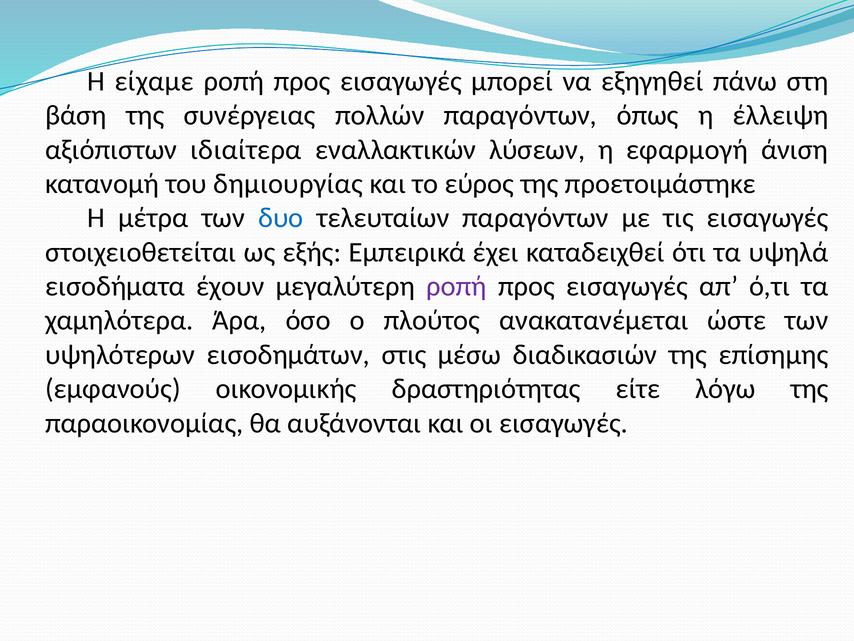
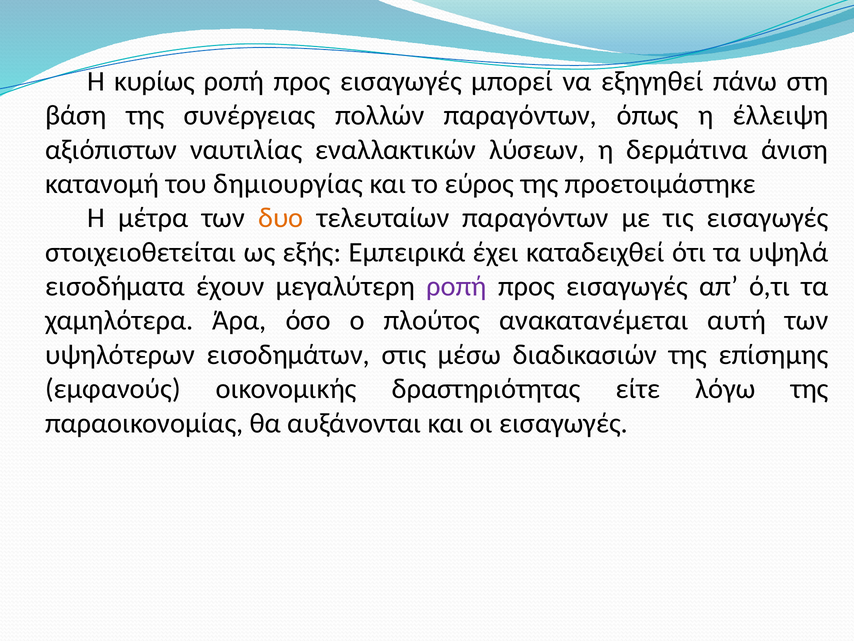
είχαμε: είχαμε -> κυρίως (155, 81)
ιδιαίτερα: ιδιαίτερα -> ναυτιλίας (246, 150)
εφαρμογή: εφαρμογή -> δερμάτινα (687, 150)
δυο colour: blue -> orange (281, 218)
ώστε: ώστε -> αυτή (737, 320)
